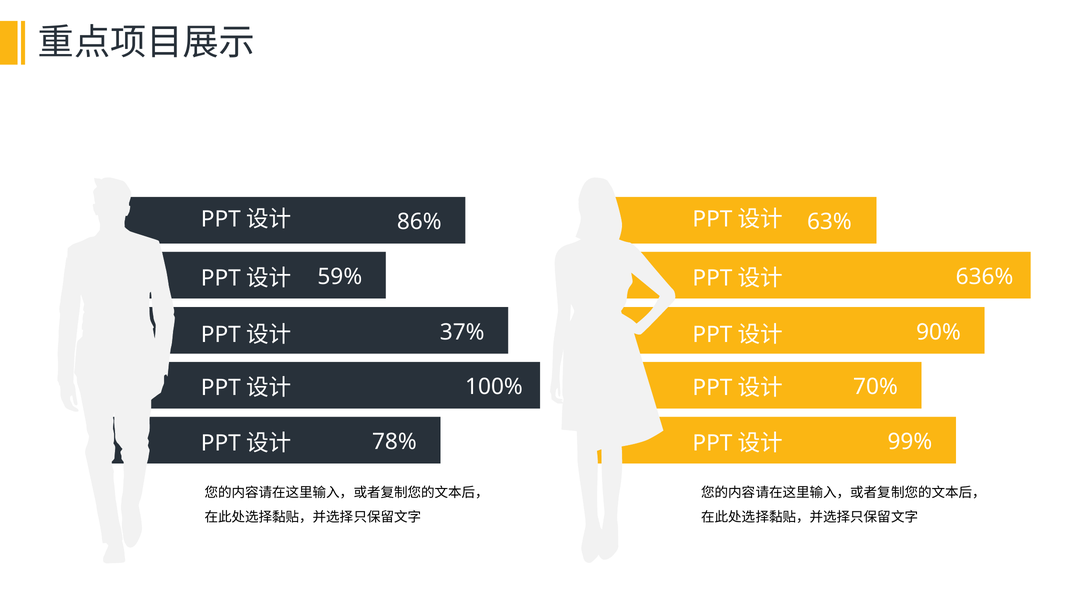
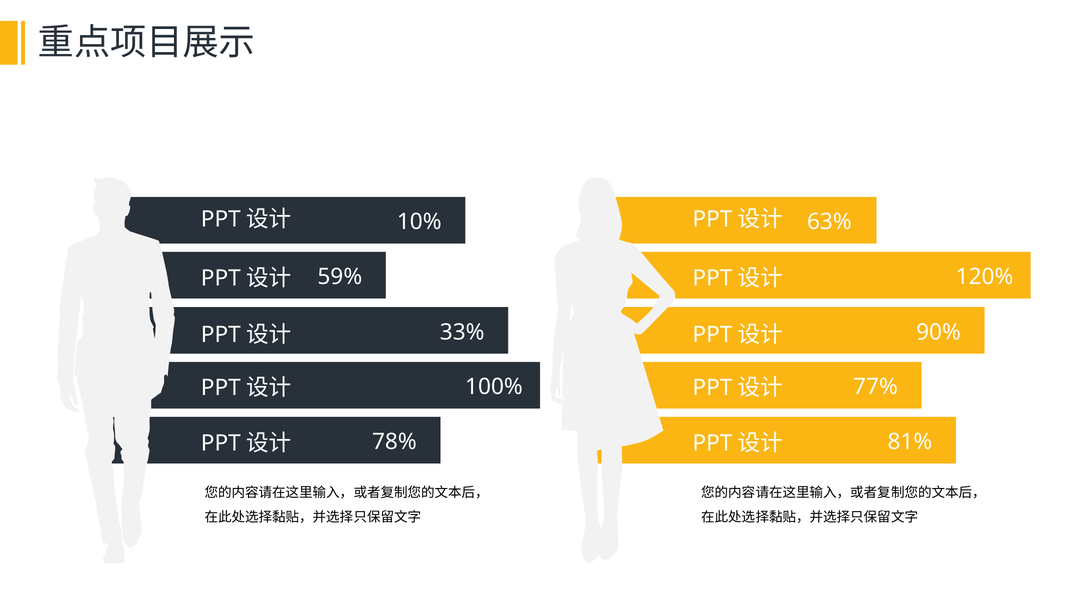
86%: 86% -> 10% (419, 222)
636%: 636% -> 120% (985, 277)
37%: 37% -> 33% (462, 332)
70%: 70% -> 77% (875, 387)
99%: 99% -> 81% (910, 441)
